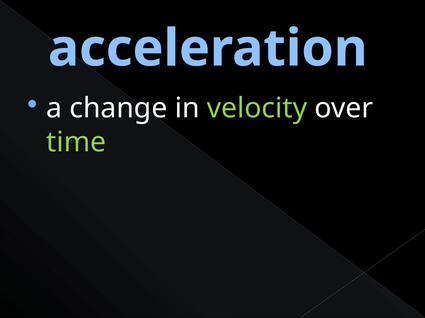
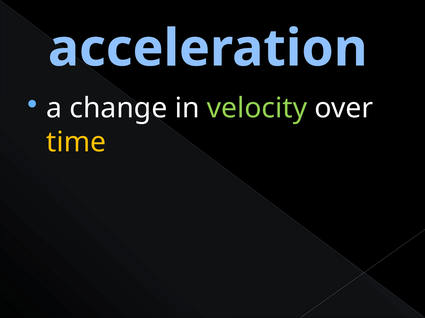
time colour: light green -> yellow (76, 143)
